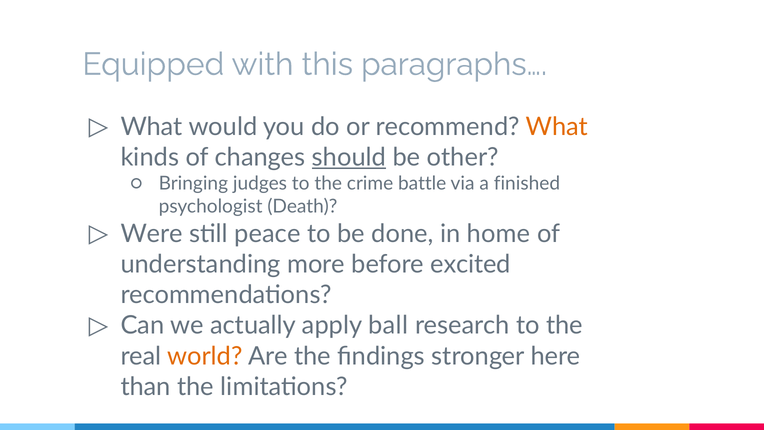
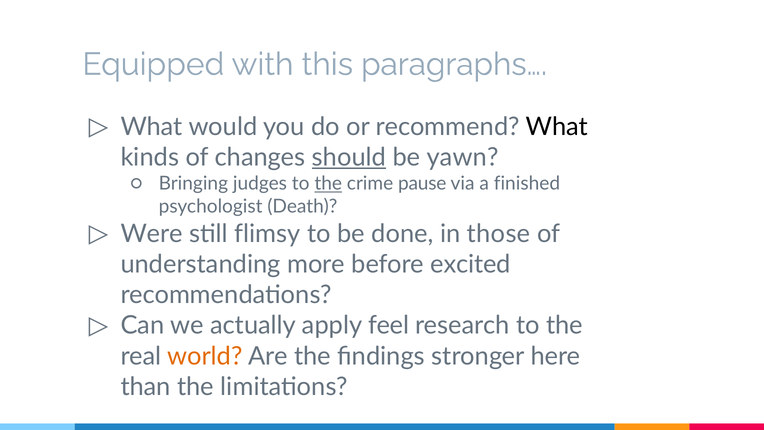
What colour: orange -> black (557, 127)
other: other -> yawn (463, 157)
the underline: none -> present (328, 184)
battle: battle -> pause (422, 184)
peace: peace -> flimsy (267, 234)
home: home -> those (499, 234)
ball: ball -> feel (389, 325)
